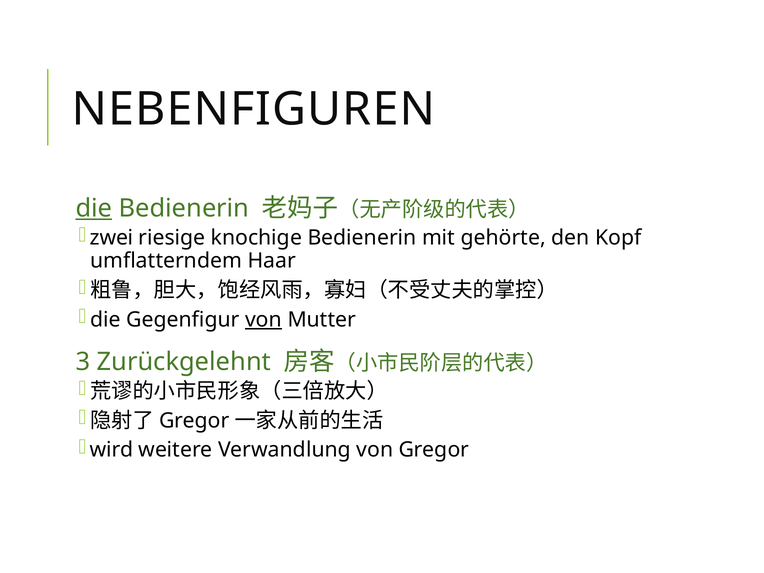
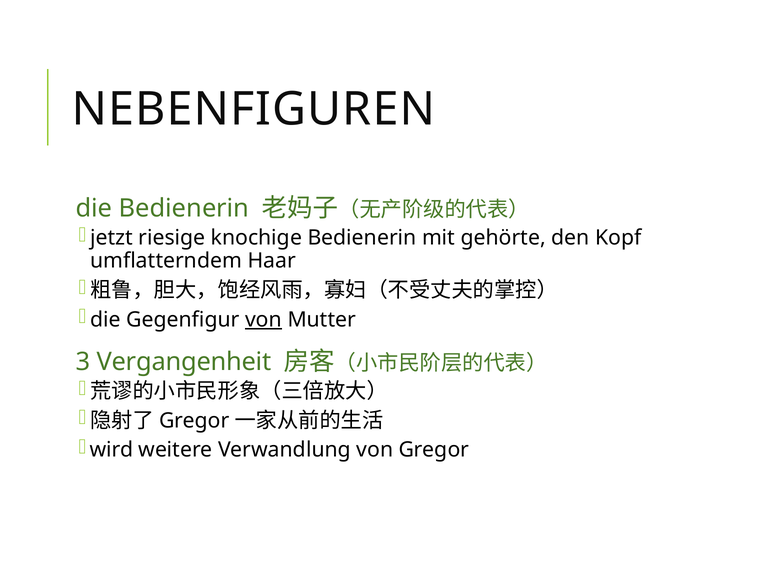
die underline: present -> none (94, 208)
zwei: zwei -> jetzt (111, 238)
Zurückgelehnt: Zurückgelehnt -> Vergangenheit (184, 362)
